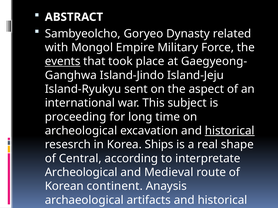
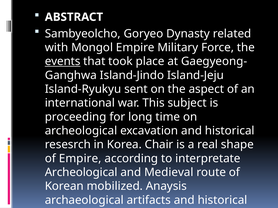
historical underline: present -> none (230, 131)
Ships: Ships -> Chair (159, 145)
of Central: Central -> Empire (80, 159)
continent: continent -> mobilized (115, 187)
